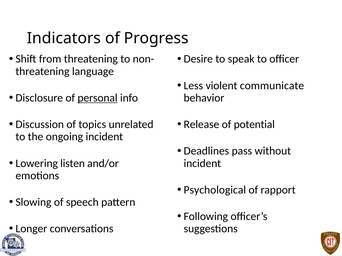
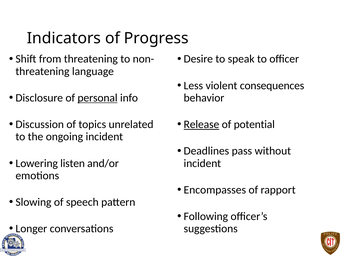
communicate: communicate -> consequences (272, 86)
Release underline: none -> present (201, 125)
Psychological: Psychological -> Encompasses (215, 190)
